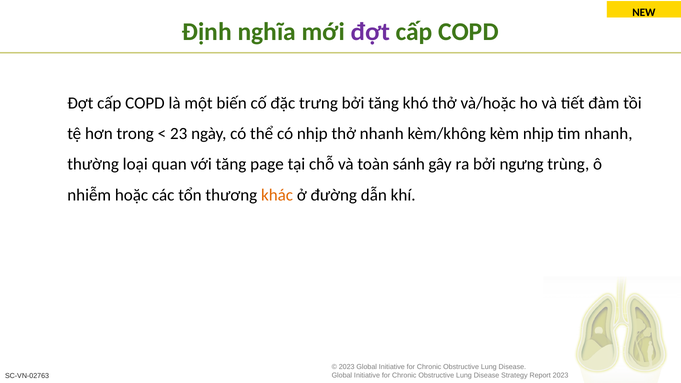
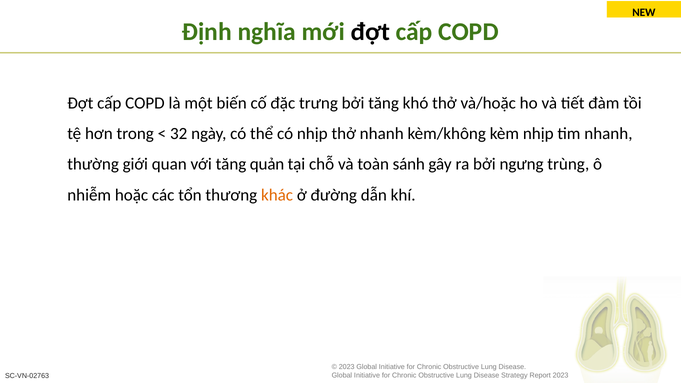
đợt colour: purple -> black (370, 32)
23: 23 -> 32 (179, 134)
loại: loại -> giới (135, 164)
page: page -> quản (267, 164)
